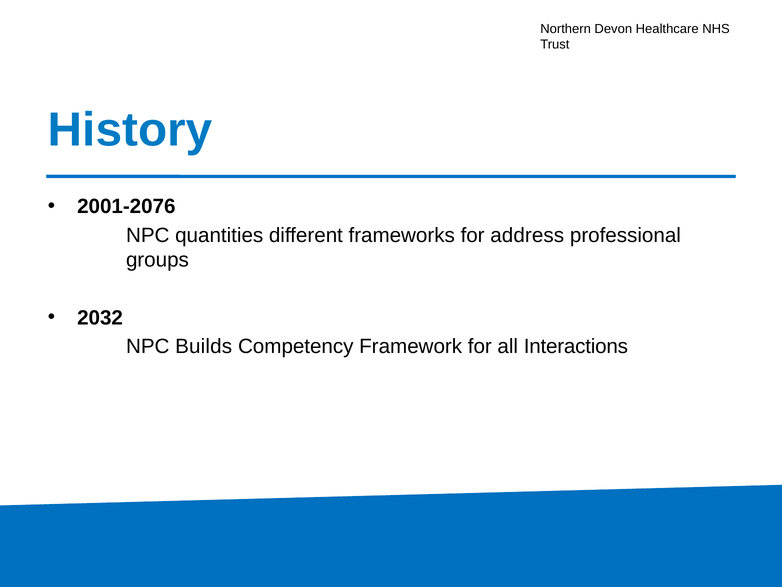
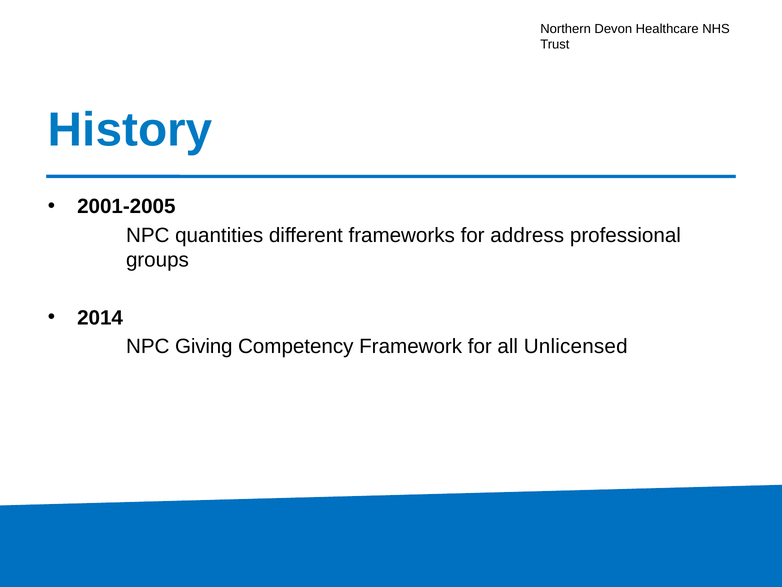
2001-2076: 2001-2076 -> 2001-2005 (126, 206)
2032: 2032 -> 2014 (100, 318)
Builds: Builds -> Giving (204, 346)
Interactions: Interactions -> Unlicensed (576, 346)
